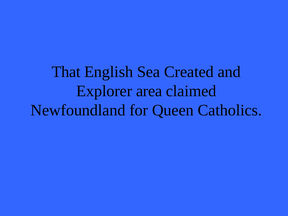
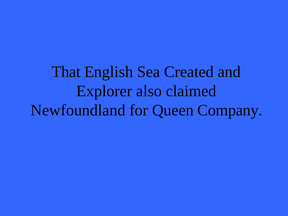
area: area -> also (149, 91)
Catholics: Catholics -> Company (230, 110)
